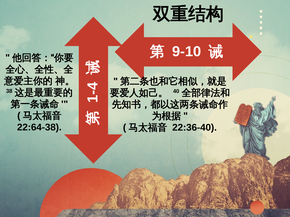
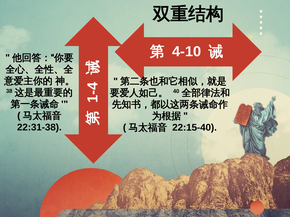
9-10: 9-10 -> 4-10 (187, 52)
22:64-38: 22:64-38 -> 22:31-38 (39, 128)
22:36-40: 22:36-40 -> 22:15-40 (195, 128)
